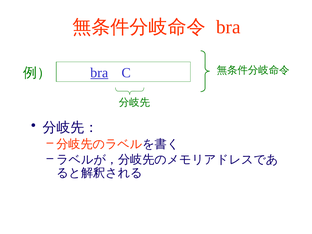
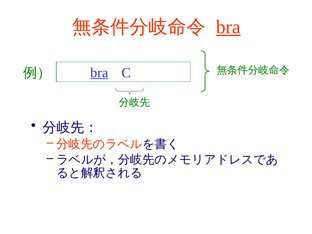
bra underline: none -> present (228, 27)
